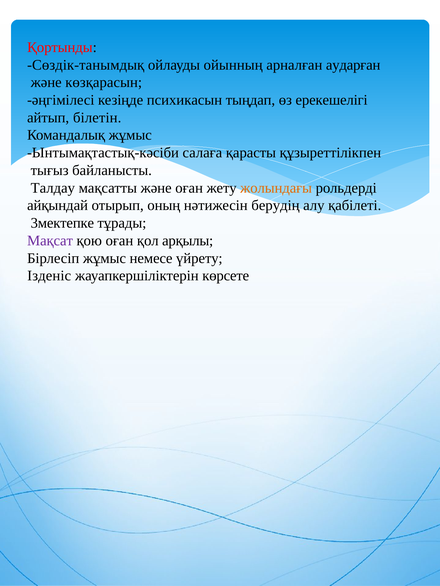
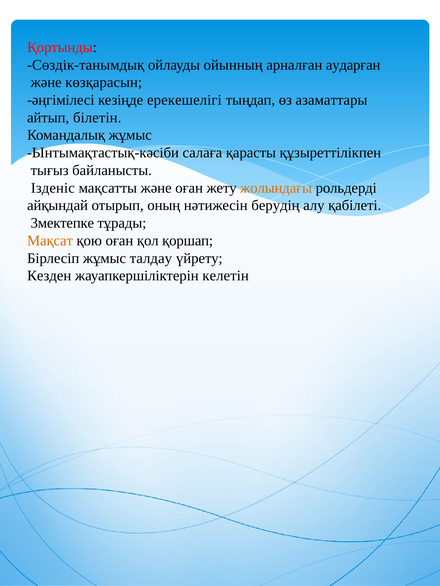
психикасын: психикасын -> ерекешелігі (184, 100)
ерекешелігі: ерекешелігі -> азаматтары (331, 100)
Талдау: Талдау -> Ізденіс (53, 188)
Мақсат colour: purple -> orange (50, 241)
арқылы: арқылы -> қоршап (188, 241)
немесе: немесе -> талдау (151, 259)
Ізденіс: Ізденіс -> Кезден (49, 276)
көрсете: көрсете -> келетін (226, 276)
